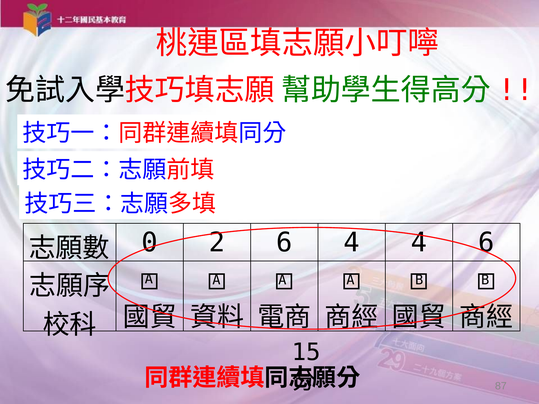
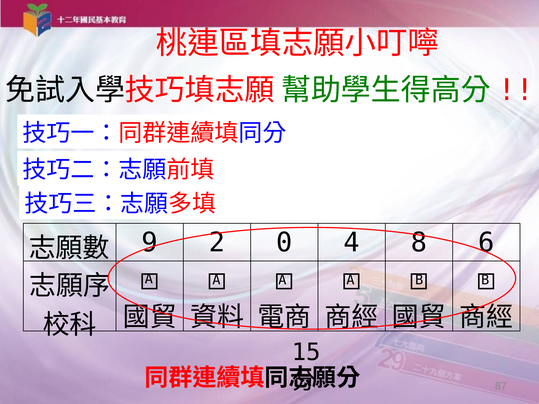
0: 0 -> 9 (150, 243)
2 6: 6 -> 0 (284, 243)
4 4: 4 -> 8 (419, 243)
